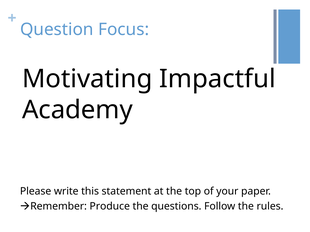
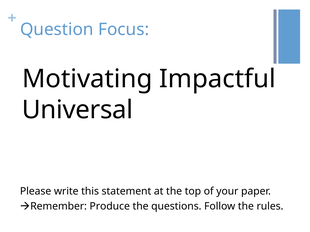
Academy: Academy -> Universal (77, 110)
